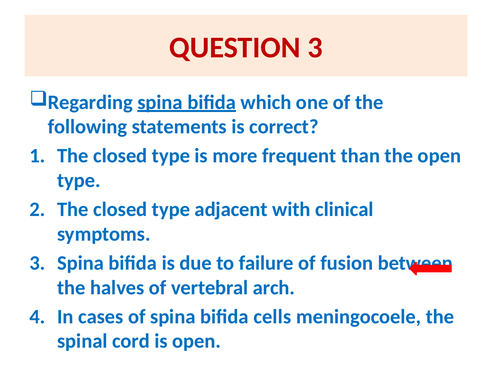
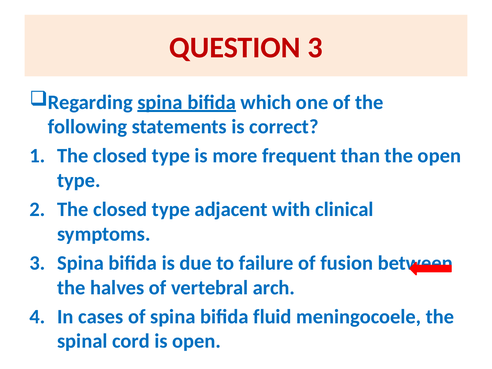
cells: cells -> fluid (272, 317)
